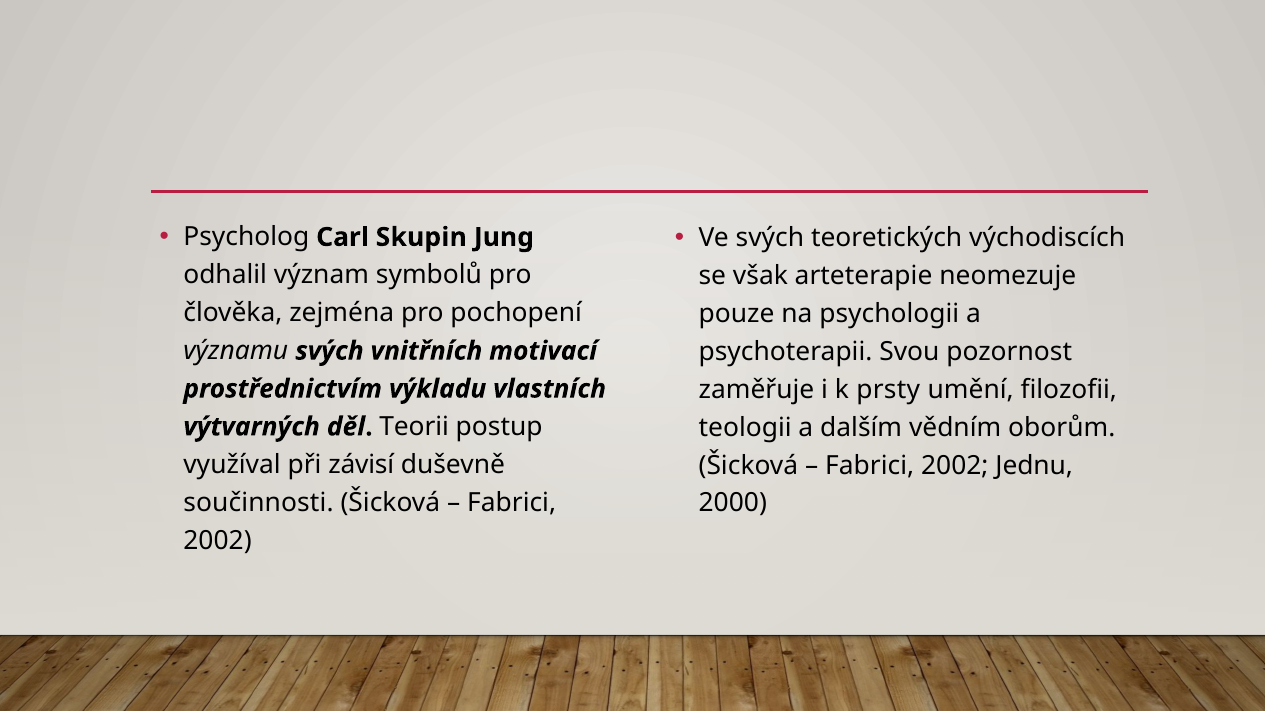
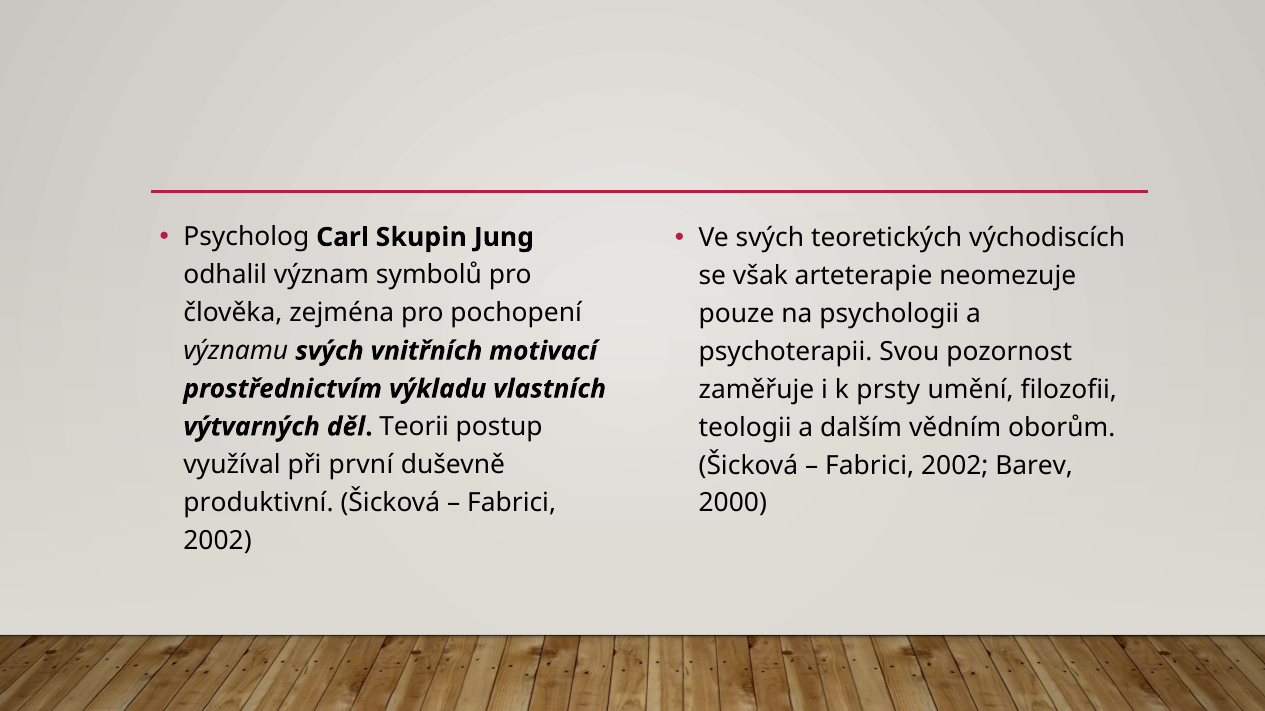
závisí: závisí -> první (361, 465)
Jednu: Jednu -> Barev (1034, 466)
součinnosti: součinnosti -> produktivní (258, 503)
